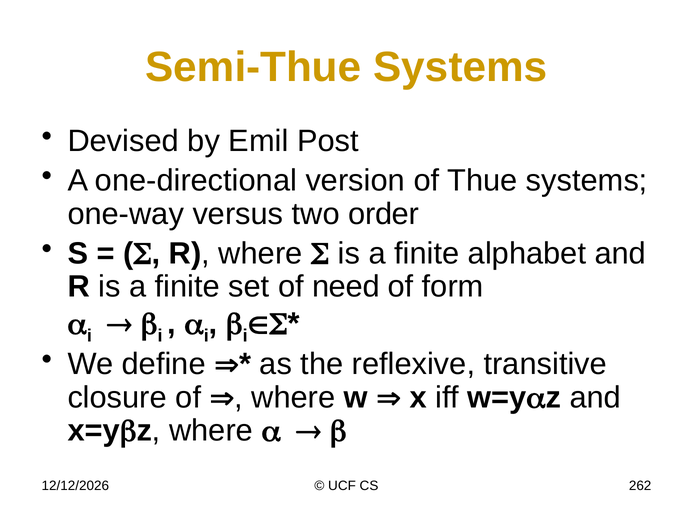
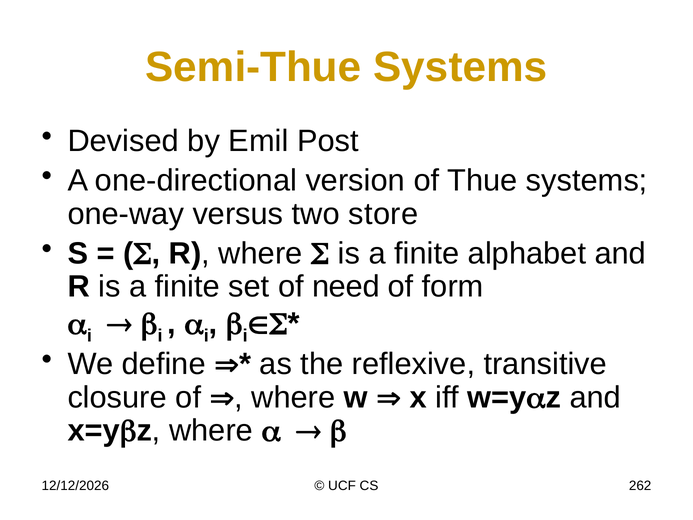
order: order -> store (383, 214)
